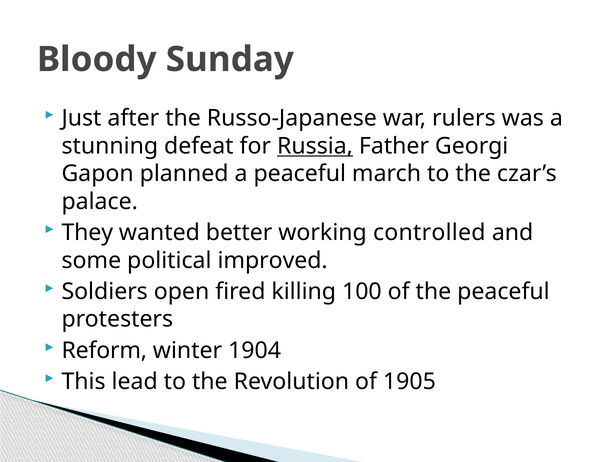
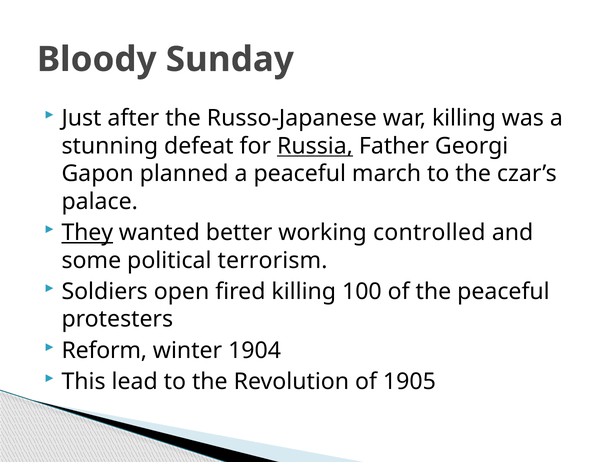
war rulers: rulers -> killing (464, 118)
They underline: none -> present (87, 233)
improved: improved -> terrorism (273, 260)
